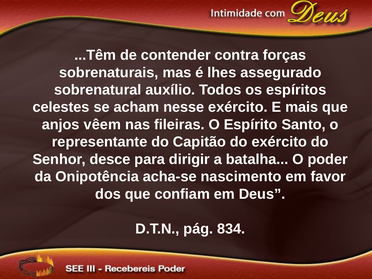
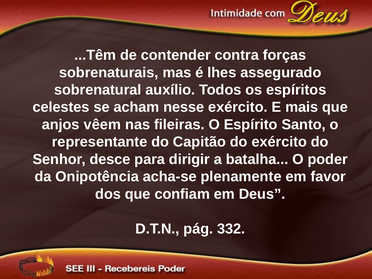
nascimento: nascimento -> plenamente (241, 177)
834: 834 -> 332 (231, 229)
